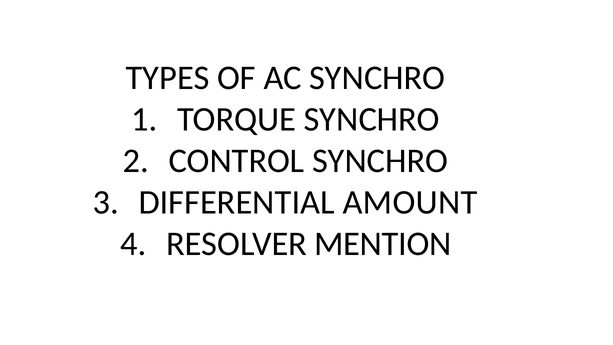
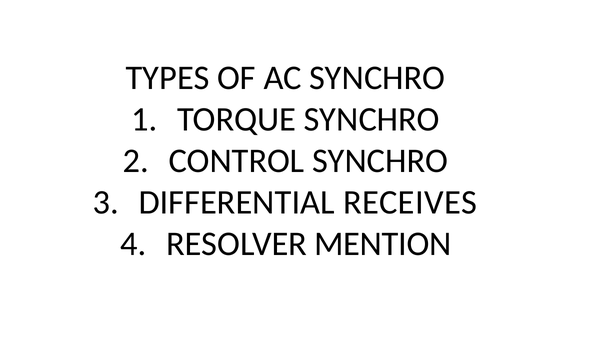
AMOUNT: AMOUNT -> RECEIVES (410, 202)
